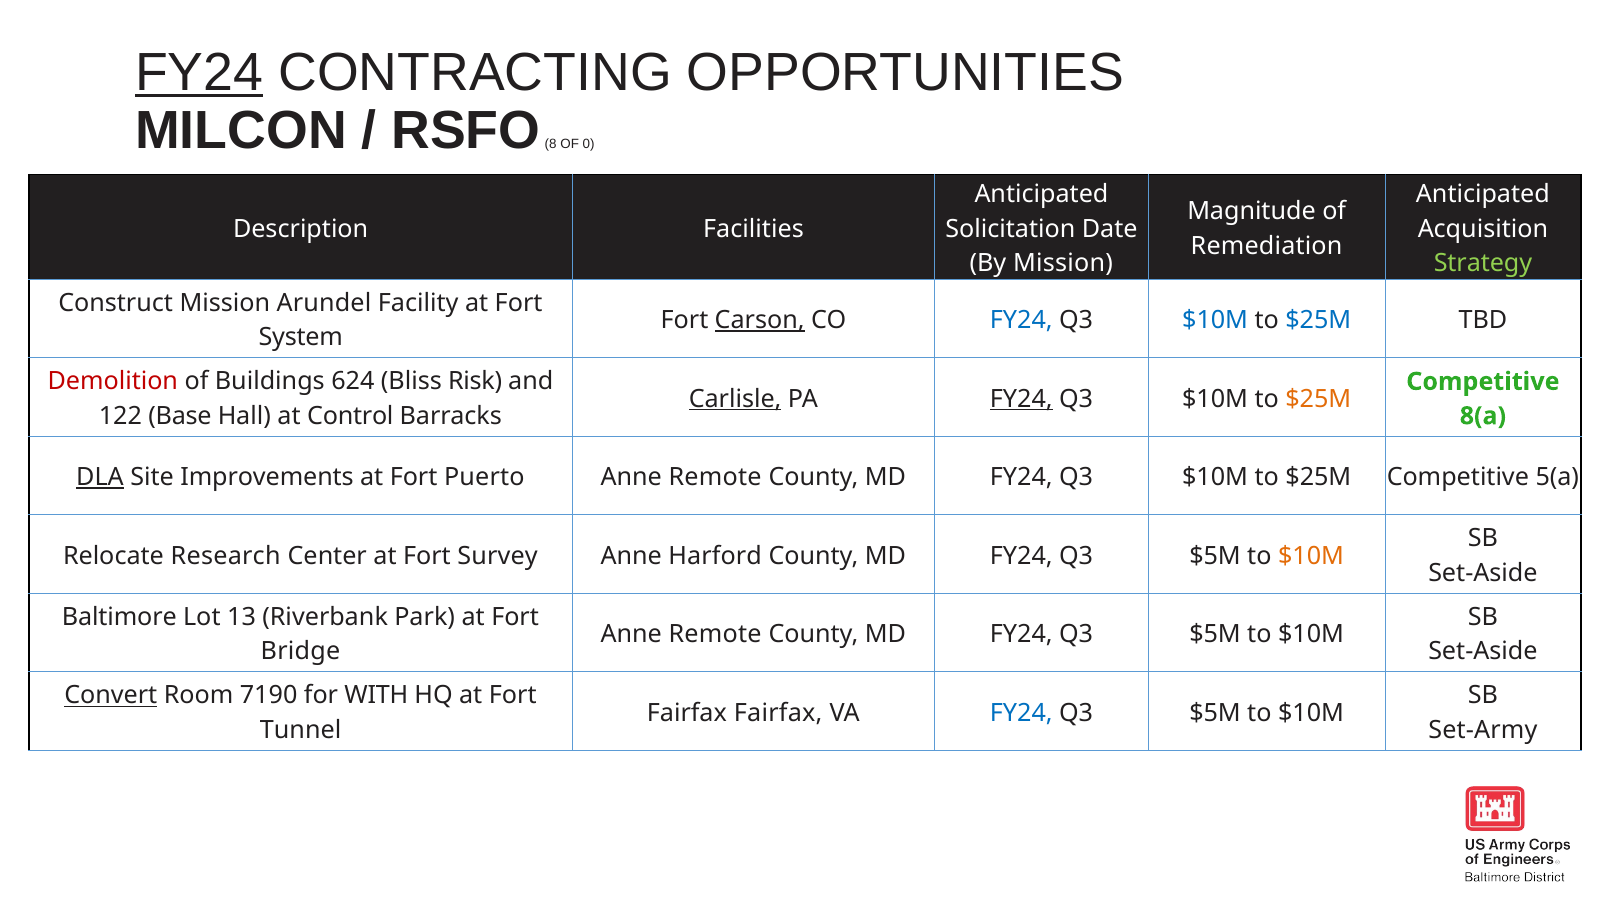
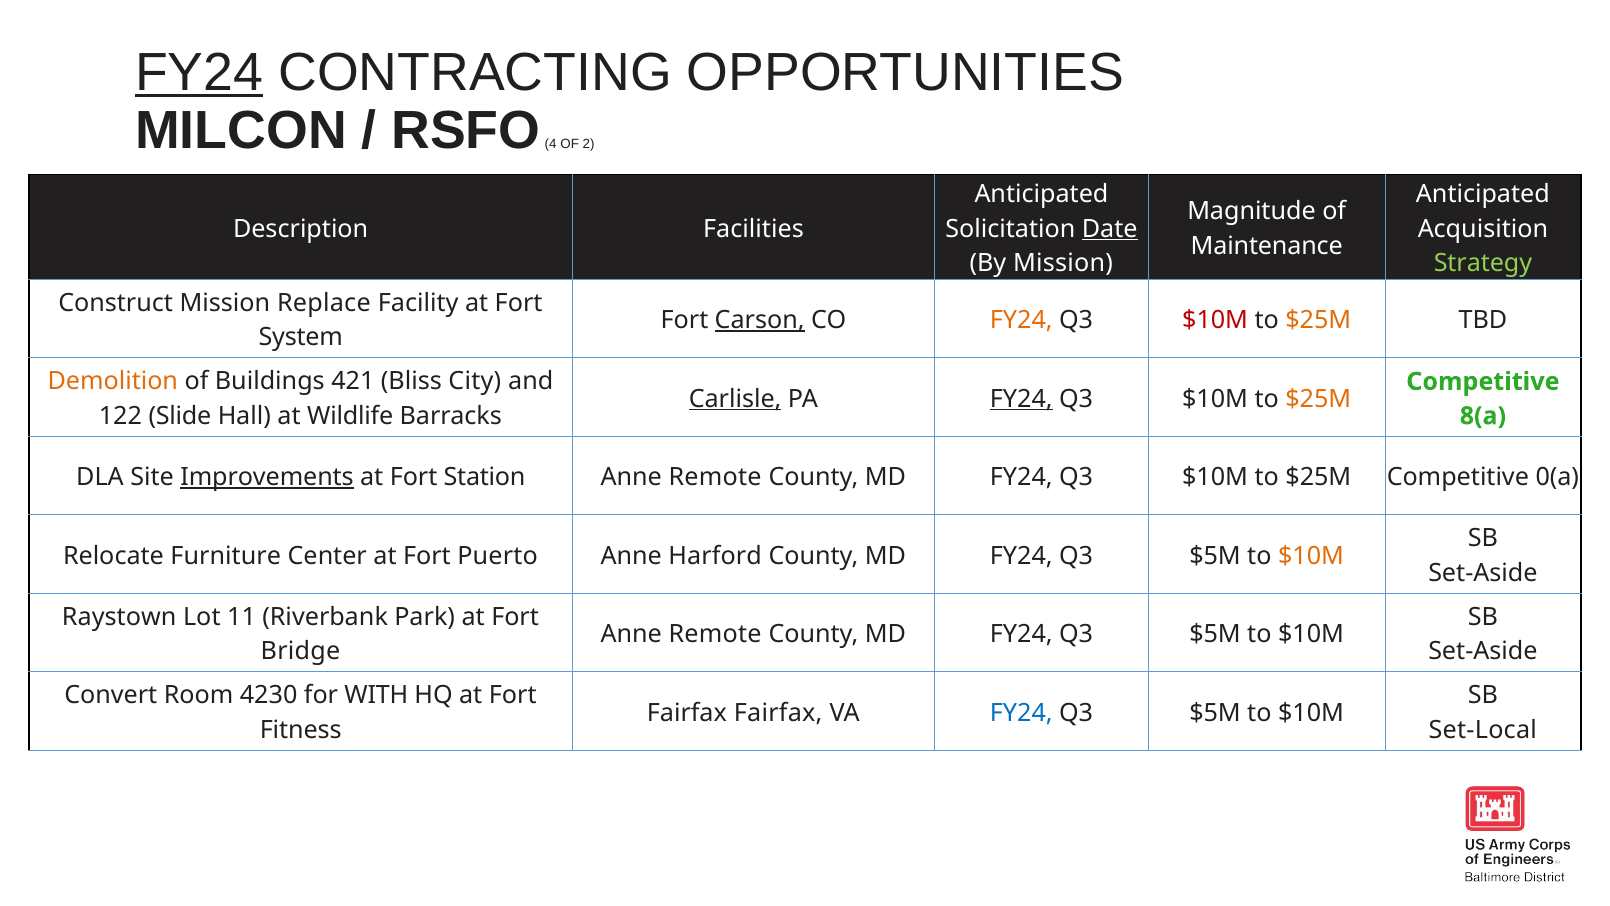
8: 8 -> 4 (551, 144)
0: 0 -> 2 (589, 144)
Date underline: none -> present (1110, 229)
Remediation: Remediation -> Maintenance (1267, 246)
Arundel: Arundel -> Replace (324, 303)
FY24 colour: blue -> orange (1021, 320)
$10M colour: blue -> red (1215, 320)
$25M colour: blue -> orange (1318, 320)
Demolition colour: red -> orange (113, 381)
624: 624 -> 421 (353, 381)
Risk: Risk -> City (475, 381)
Base: Base -> Slide (180, 416)
Control: Control -> Wildlife (350, 416)
DLA underline: present -> none (100, 477)
Improvements underline: none -> present (267, 477)
Puerto: Puerto -> Station (485, 477)
5(a: 5(a -> 0(a (1557, 477)
Research: Research -> Furniture (226, 556)
Survey: Survey -> Puerto (498, 556)
Baltimore: Baltimore -> Raystown (119, 617)
13: 13 -> 11 (242, 617)
Convert underline: present -> none (111, 695)
7190: 7190 -> 4230 (269, 695)
Tunnel: Tunnel -> Fitness (301, 730)
Set-Army: Set-Army -> Set-Local (1483, 730)
